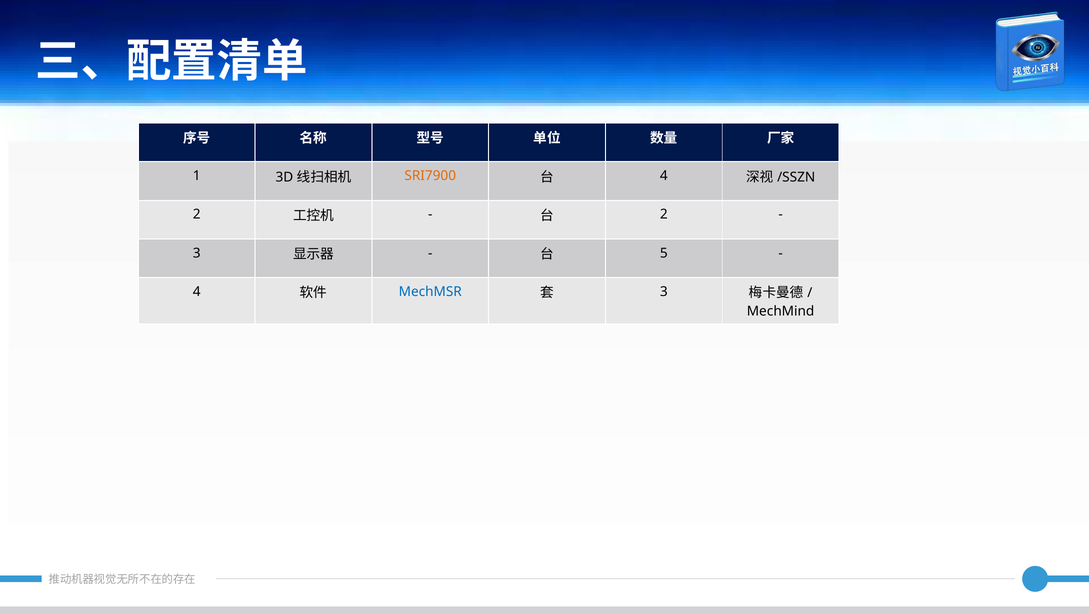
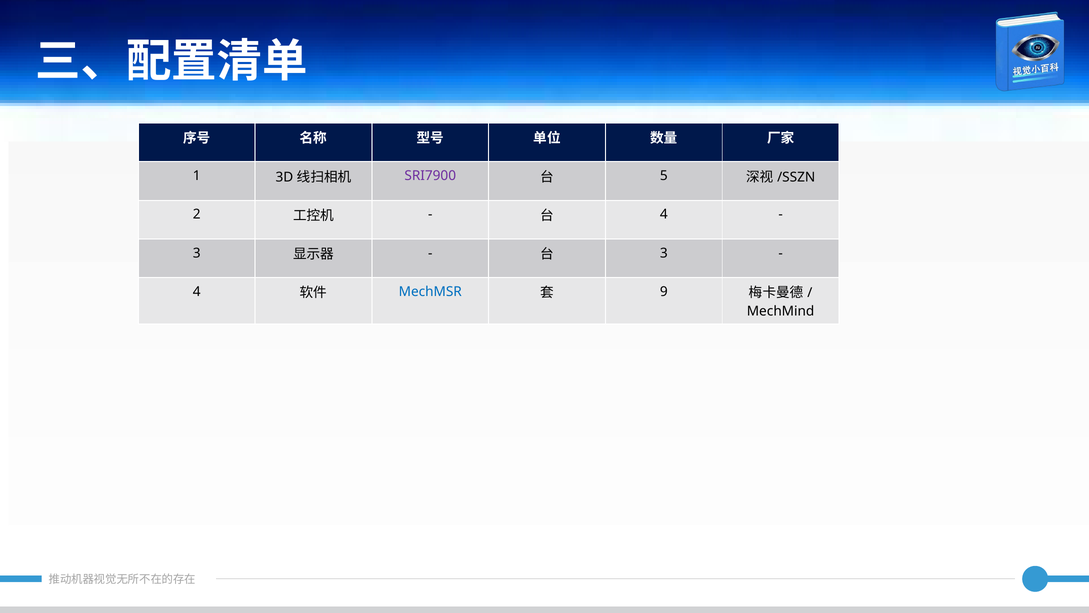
SRI7900 colour: orange -> purple (430, 176)
4: 4 -> 5 (664, 176)
2: 2 -> 4 (664, 214)
5: 5 -> 3 (664, 253)
3: 3 -> 9 (664, 291)
